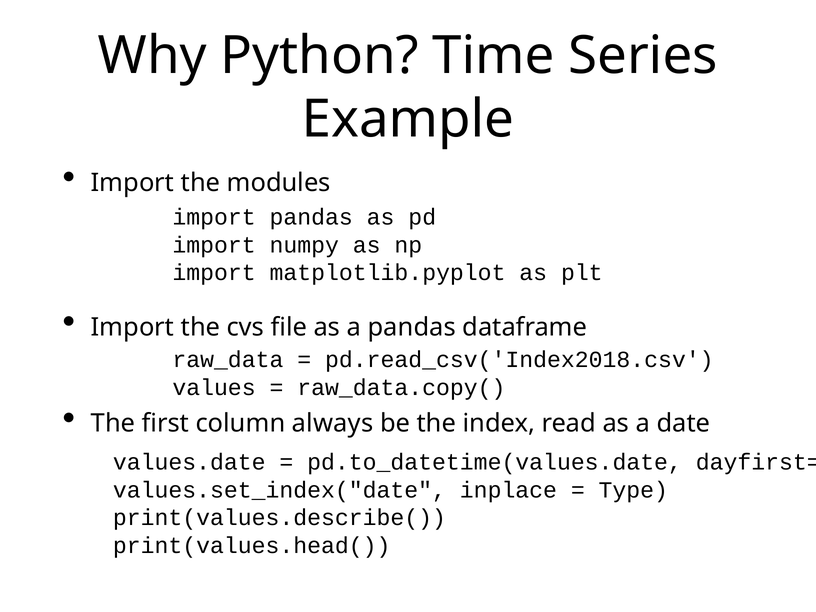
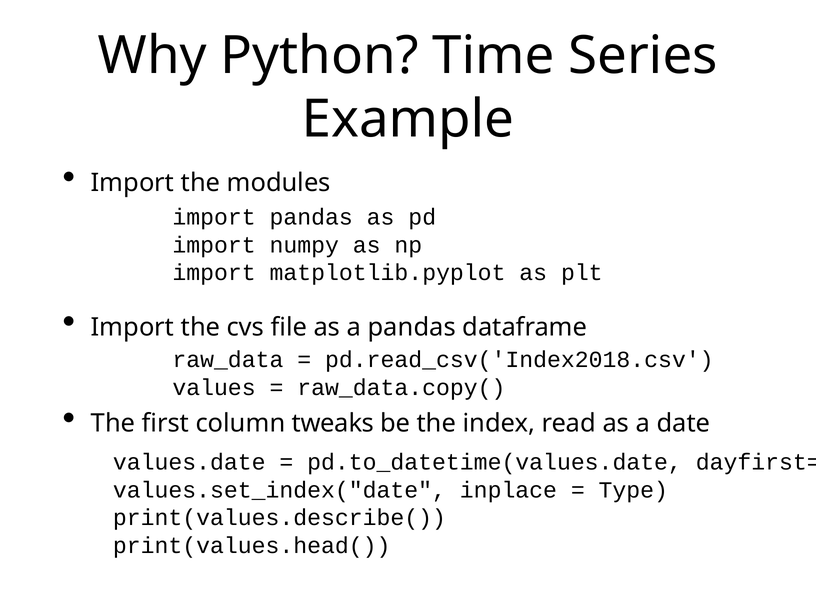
always: always -> tweaks (333, 424)
